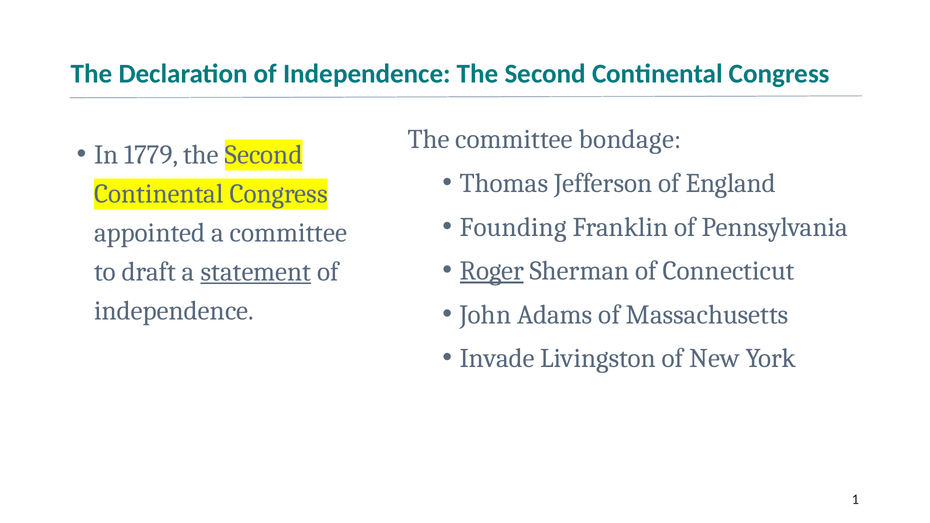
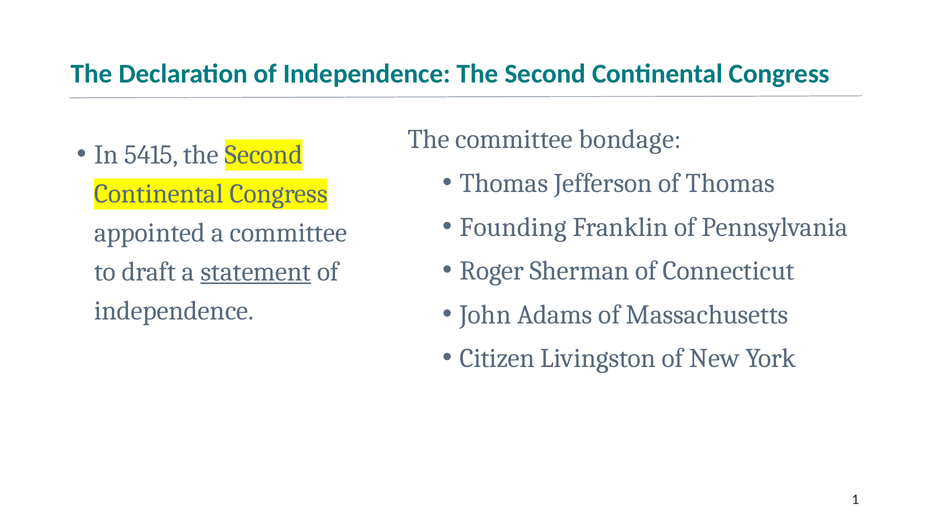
1779: 1779 -> 5415 (151, 155)
of England: England -> Thomas (730, 183)
Roger underline: present -> none (492, 271)
Invade: Invade -> Citizen (497, 359)
